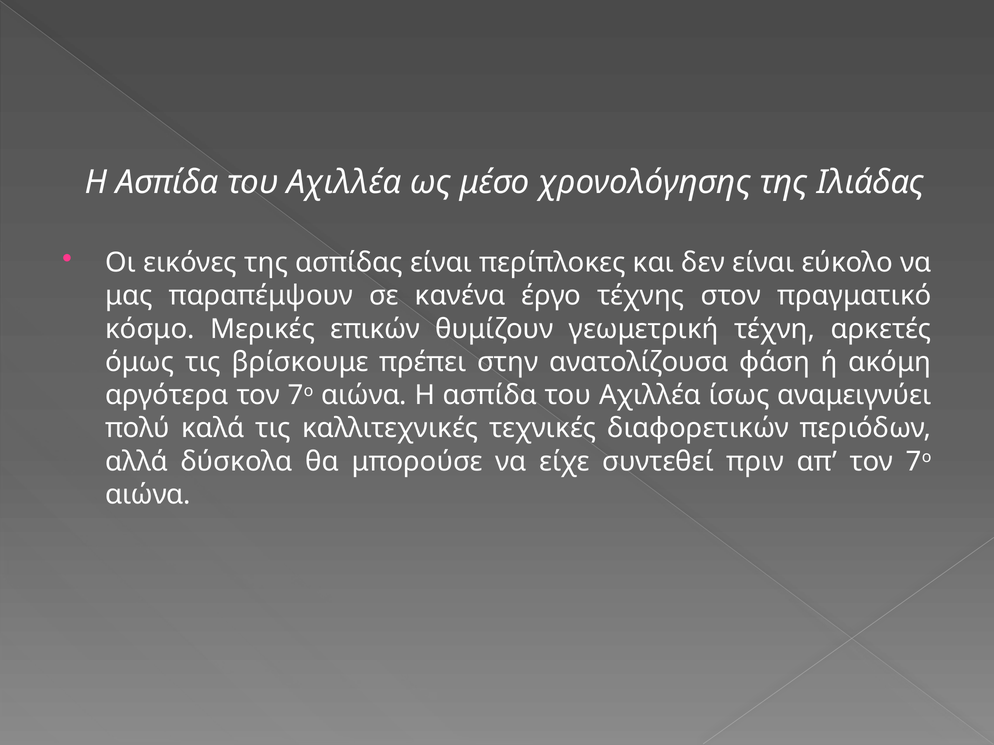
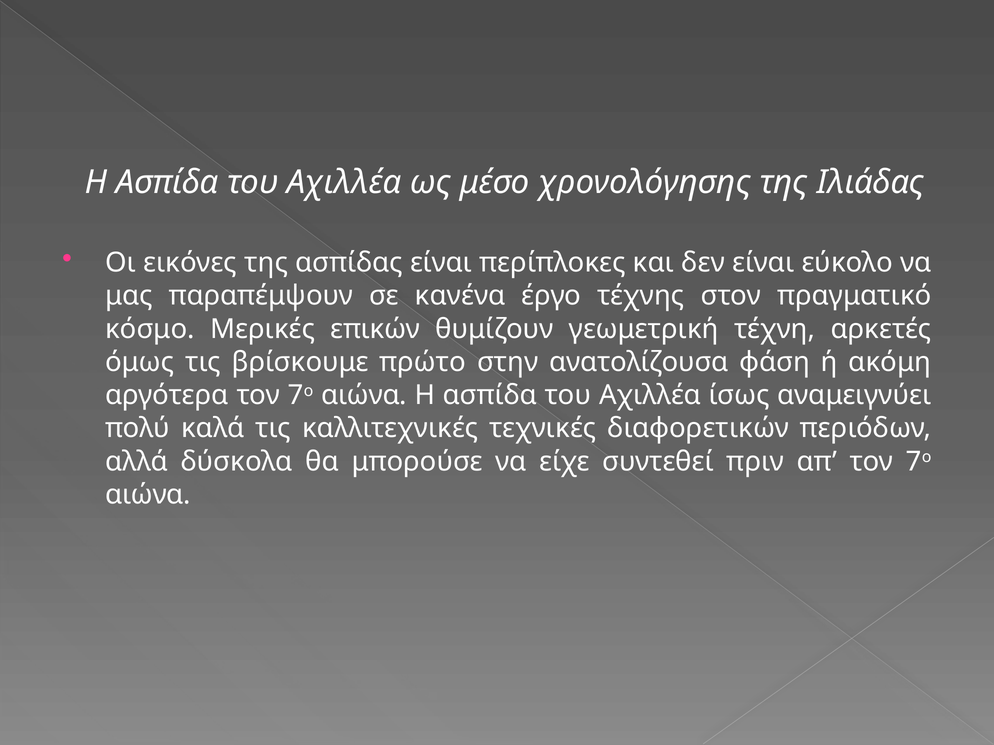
πρέπει: πρέπει -> πρώτο (423, 362)
